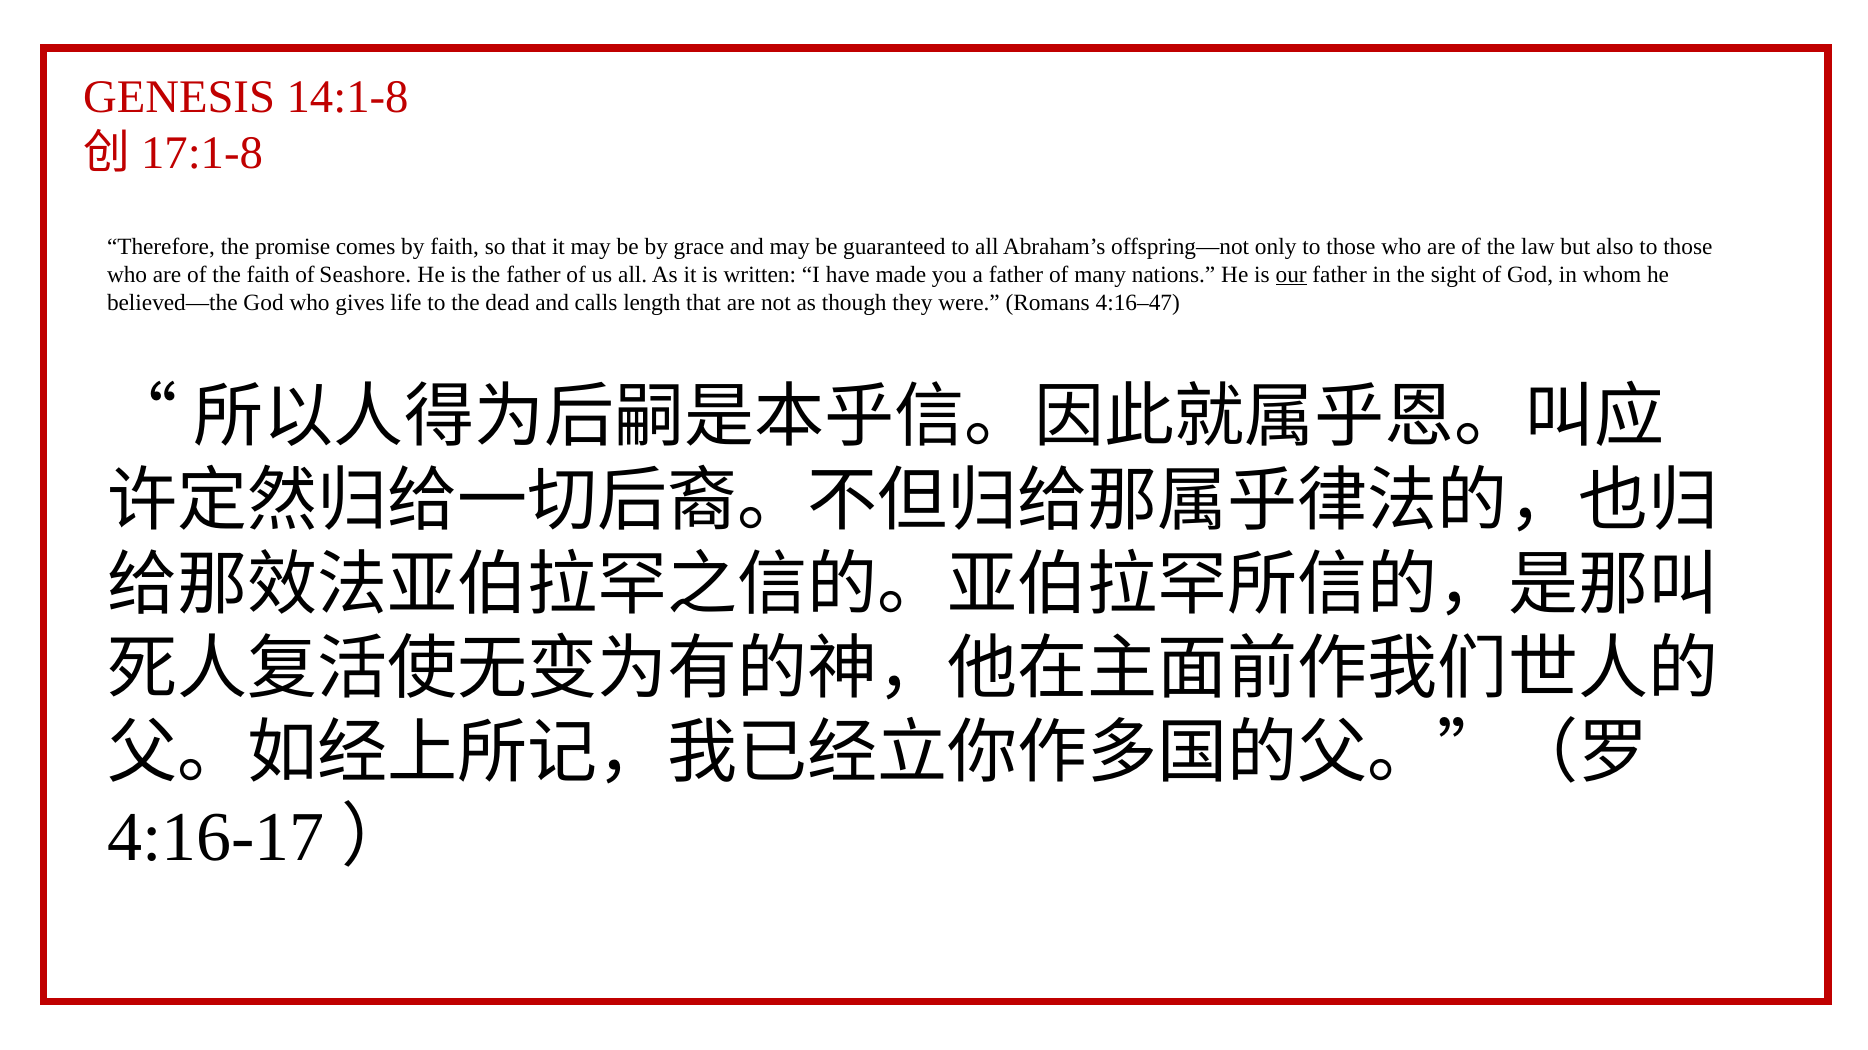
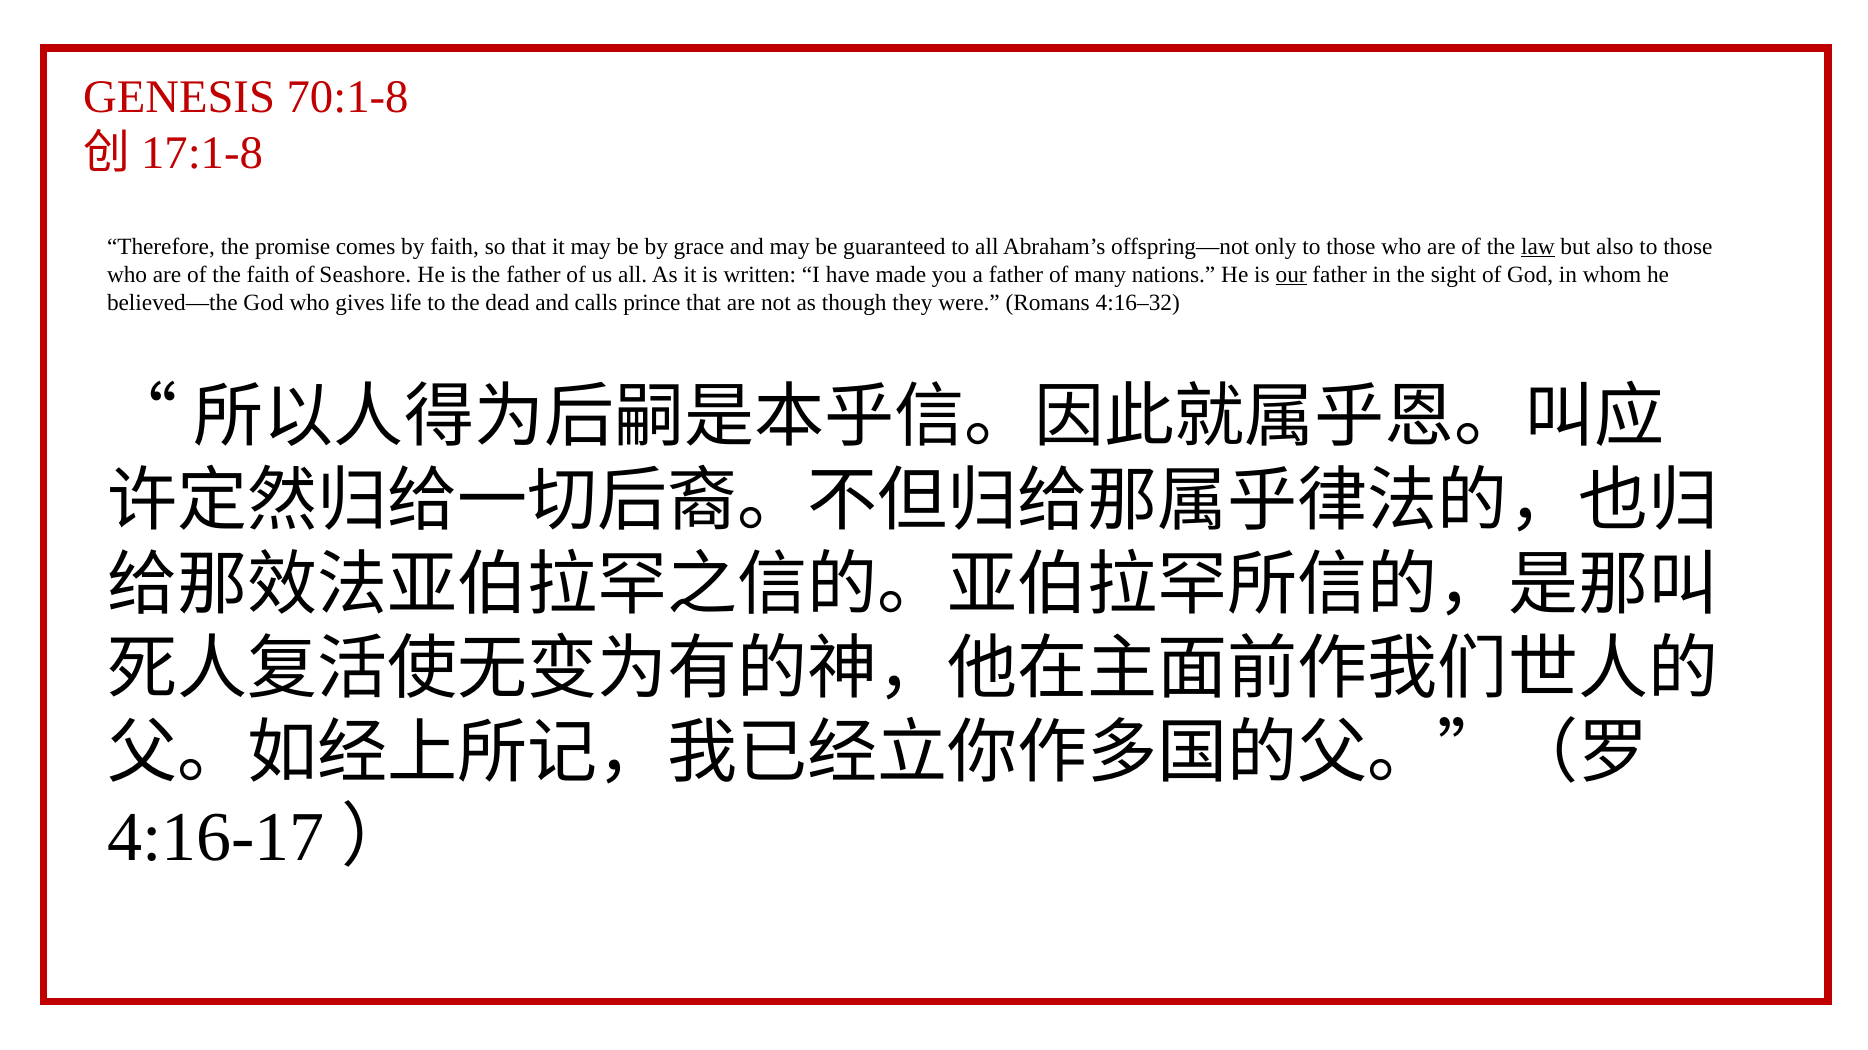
14:1-8: 14:1-8 -> 70:1-8 (348, 98)
law underline: none -> present (1538, 247)
length: length -> prince (652, 303)
4:16–47: 4:16–47 -> 4:16–32 (1138, 303)
